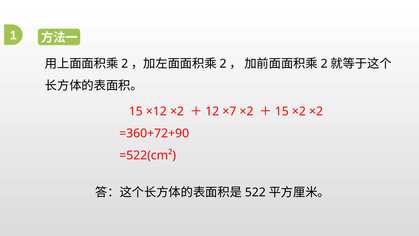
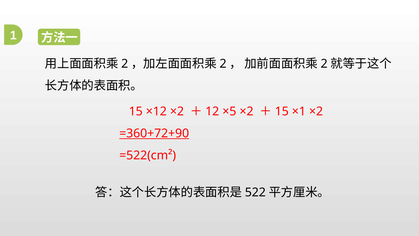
×7: ×7 -> ×5 (229, 111)
15 ×2: ×2 -> ×1 (299, 111)
=360+72+90 underline: none -> present (154, 133)
